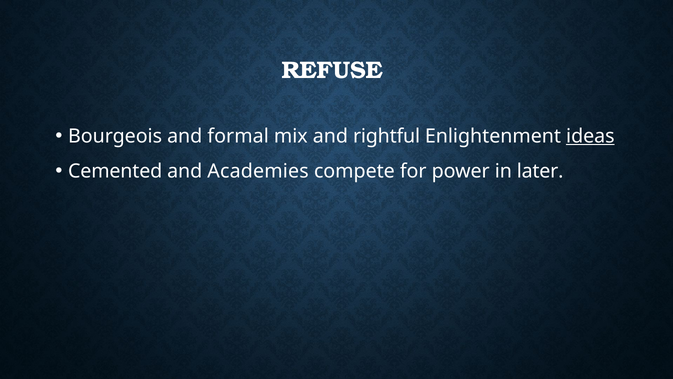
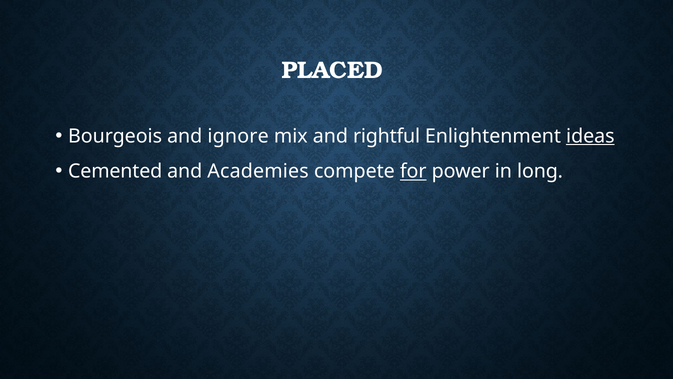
REFUSE: REFUSE -> PLACED (332, 70)
formal: formal -> ignore (238, 136)
for underline: none -> present (413, 171)
later: later -> long (540, 171)
